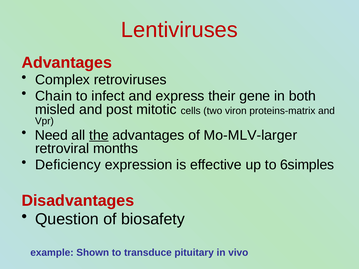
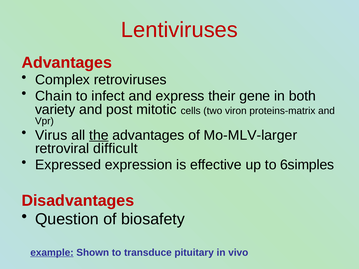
misled: misled -> variety (55, 110)
Need: Need -> Virus (51, 135)
months: months -> difficult (115, 149)
Deficiency: Deficiency -> Expressed (68, 165)
example underline: none -> present (52, 253)
